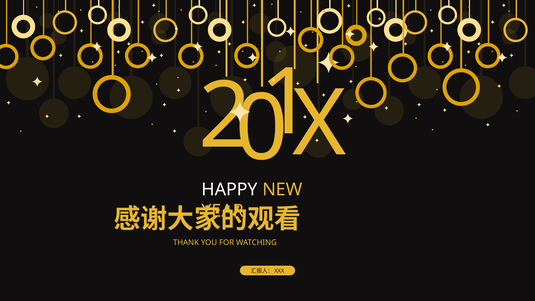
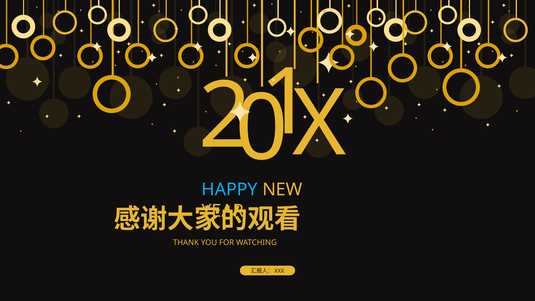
HAPPY colour: white -> light blue (230, 189)
